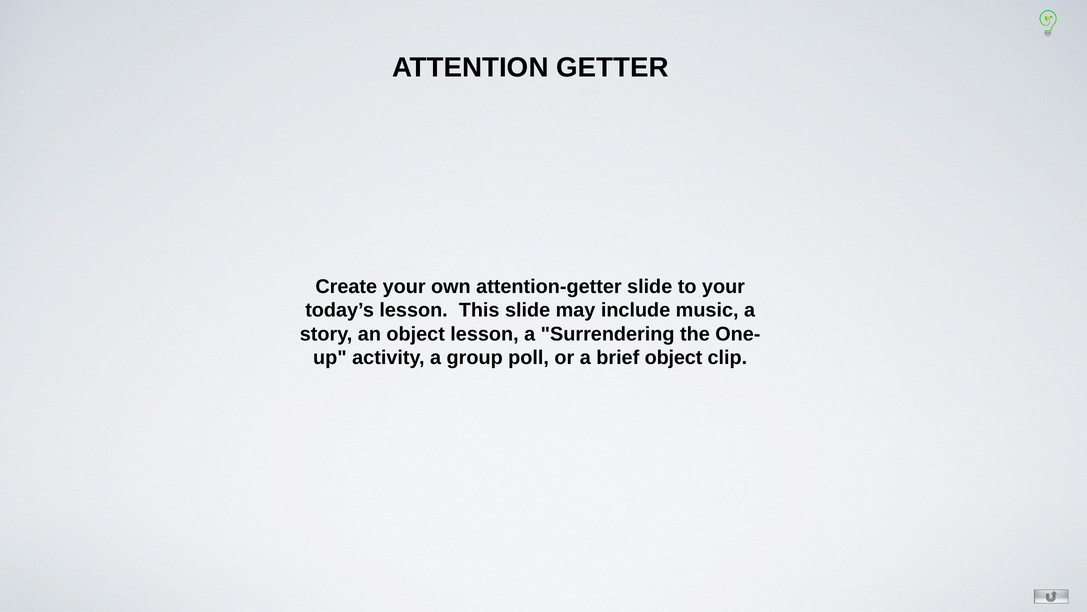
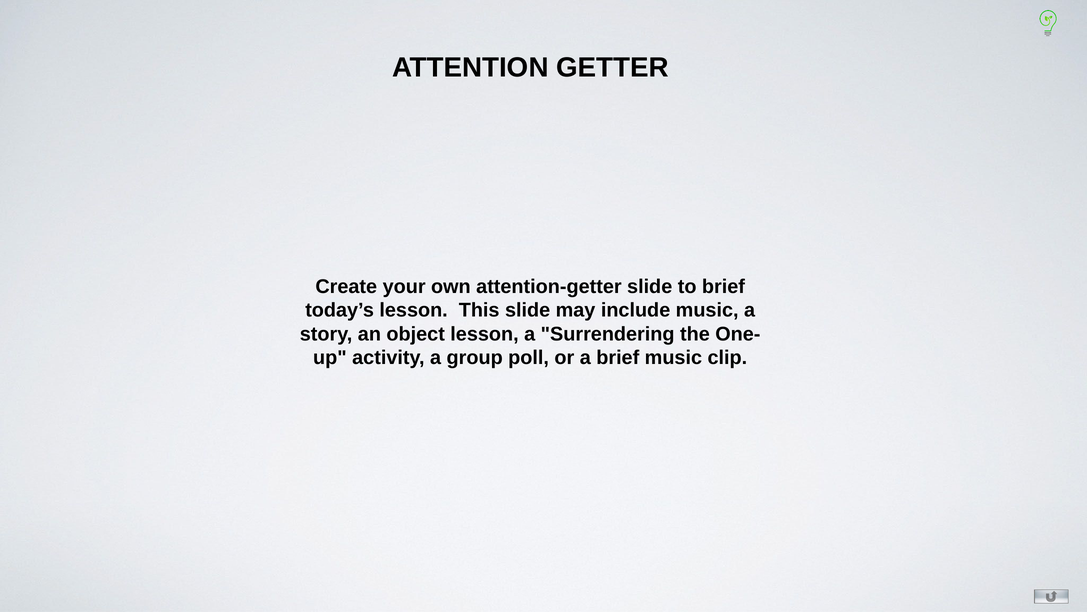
to your: your -> brief (723, 286)
brief object: object -> music (673, 358)
